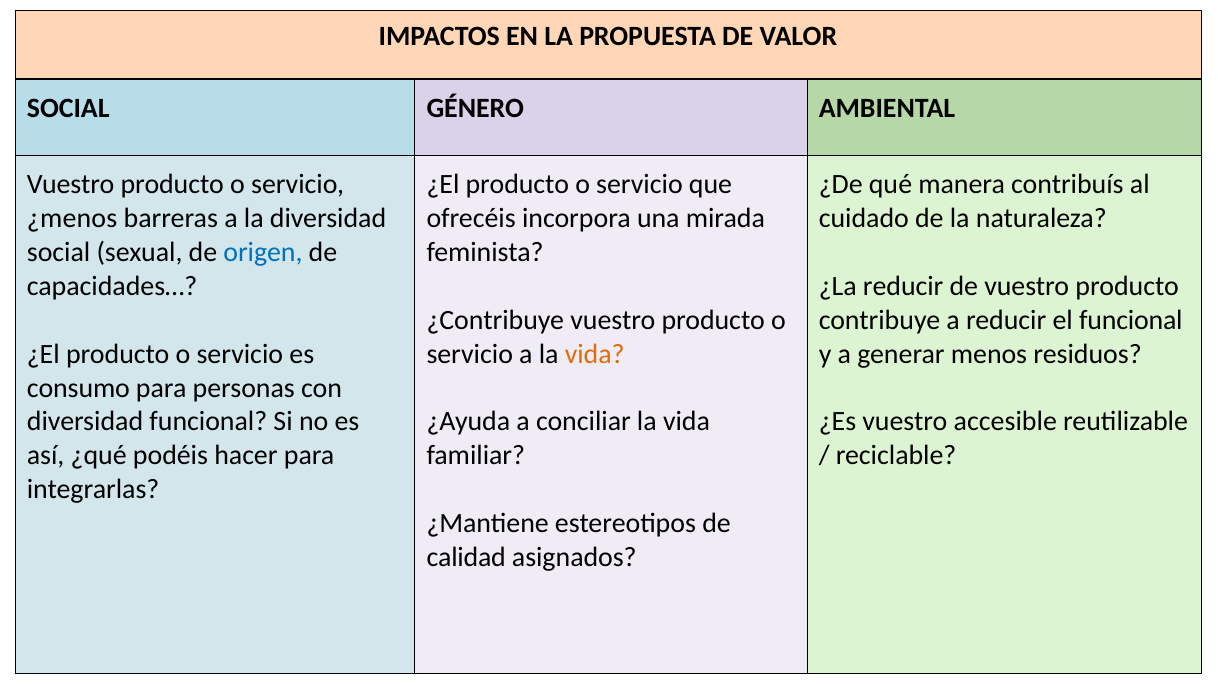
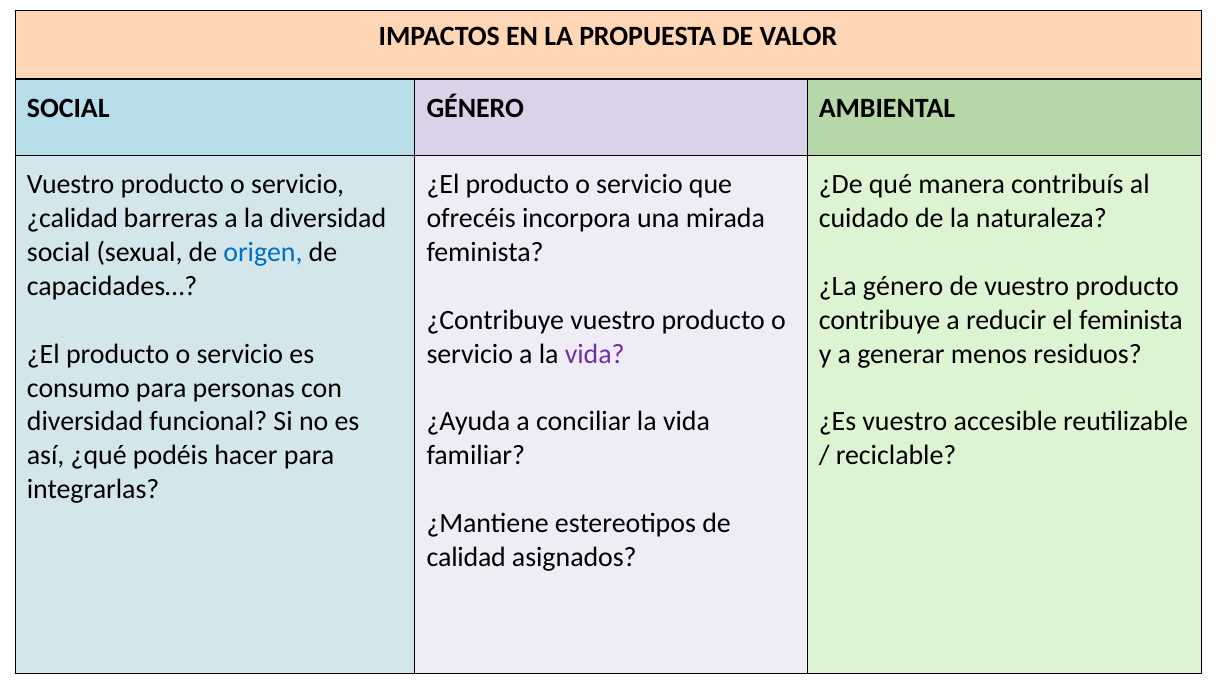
¿menos: ¿menos -> ¿calidad (72, 218)
¿La reducir: reducir -> género (903, 286)
el funcional: funcional -> feminista (1131, 320)
vida colour: orange -> purple (595, 354)
